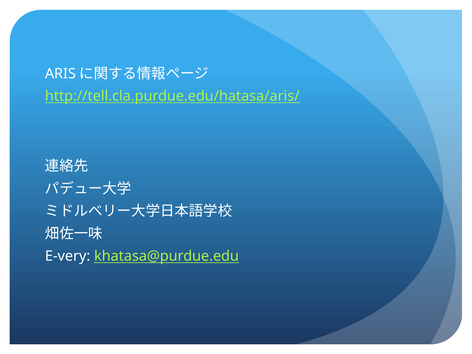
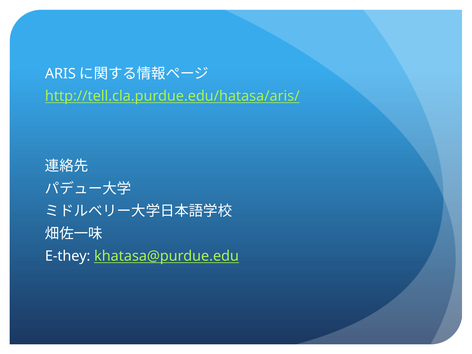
E-very: E-very -> E-they (68, 256)
